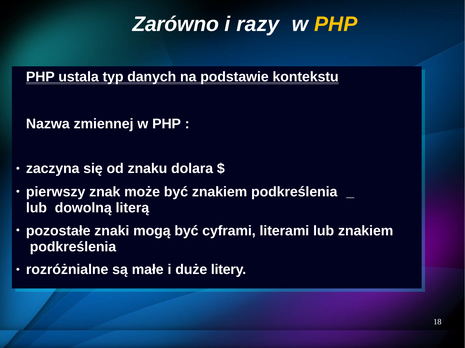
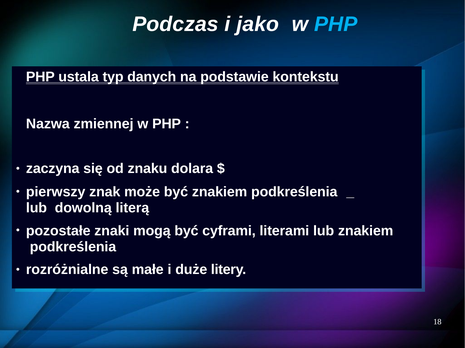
Zarówno: Zarówno -> Podczas (176, 24)
razy: razy -> jako (258, 24)
PHP colour: yellow -> light blue (336, 24)
